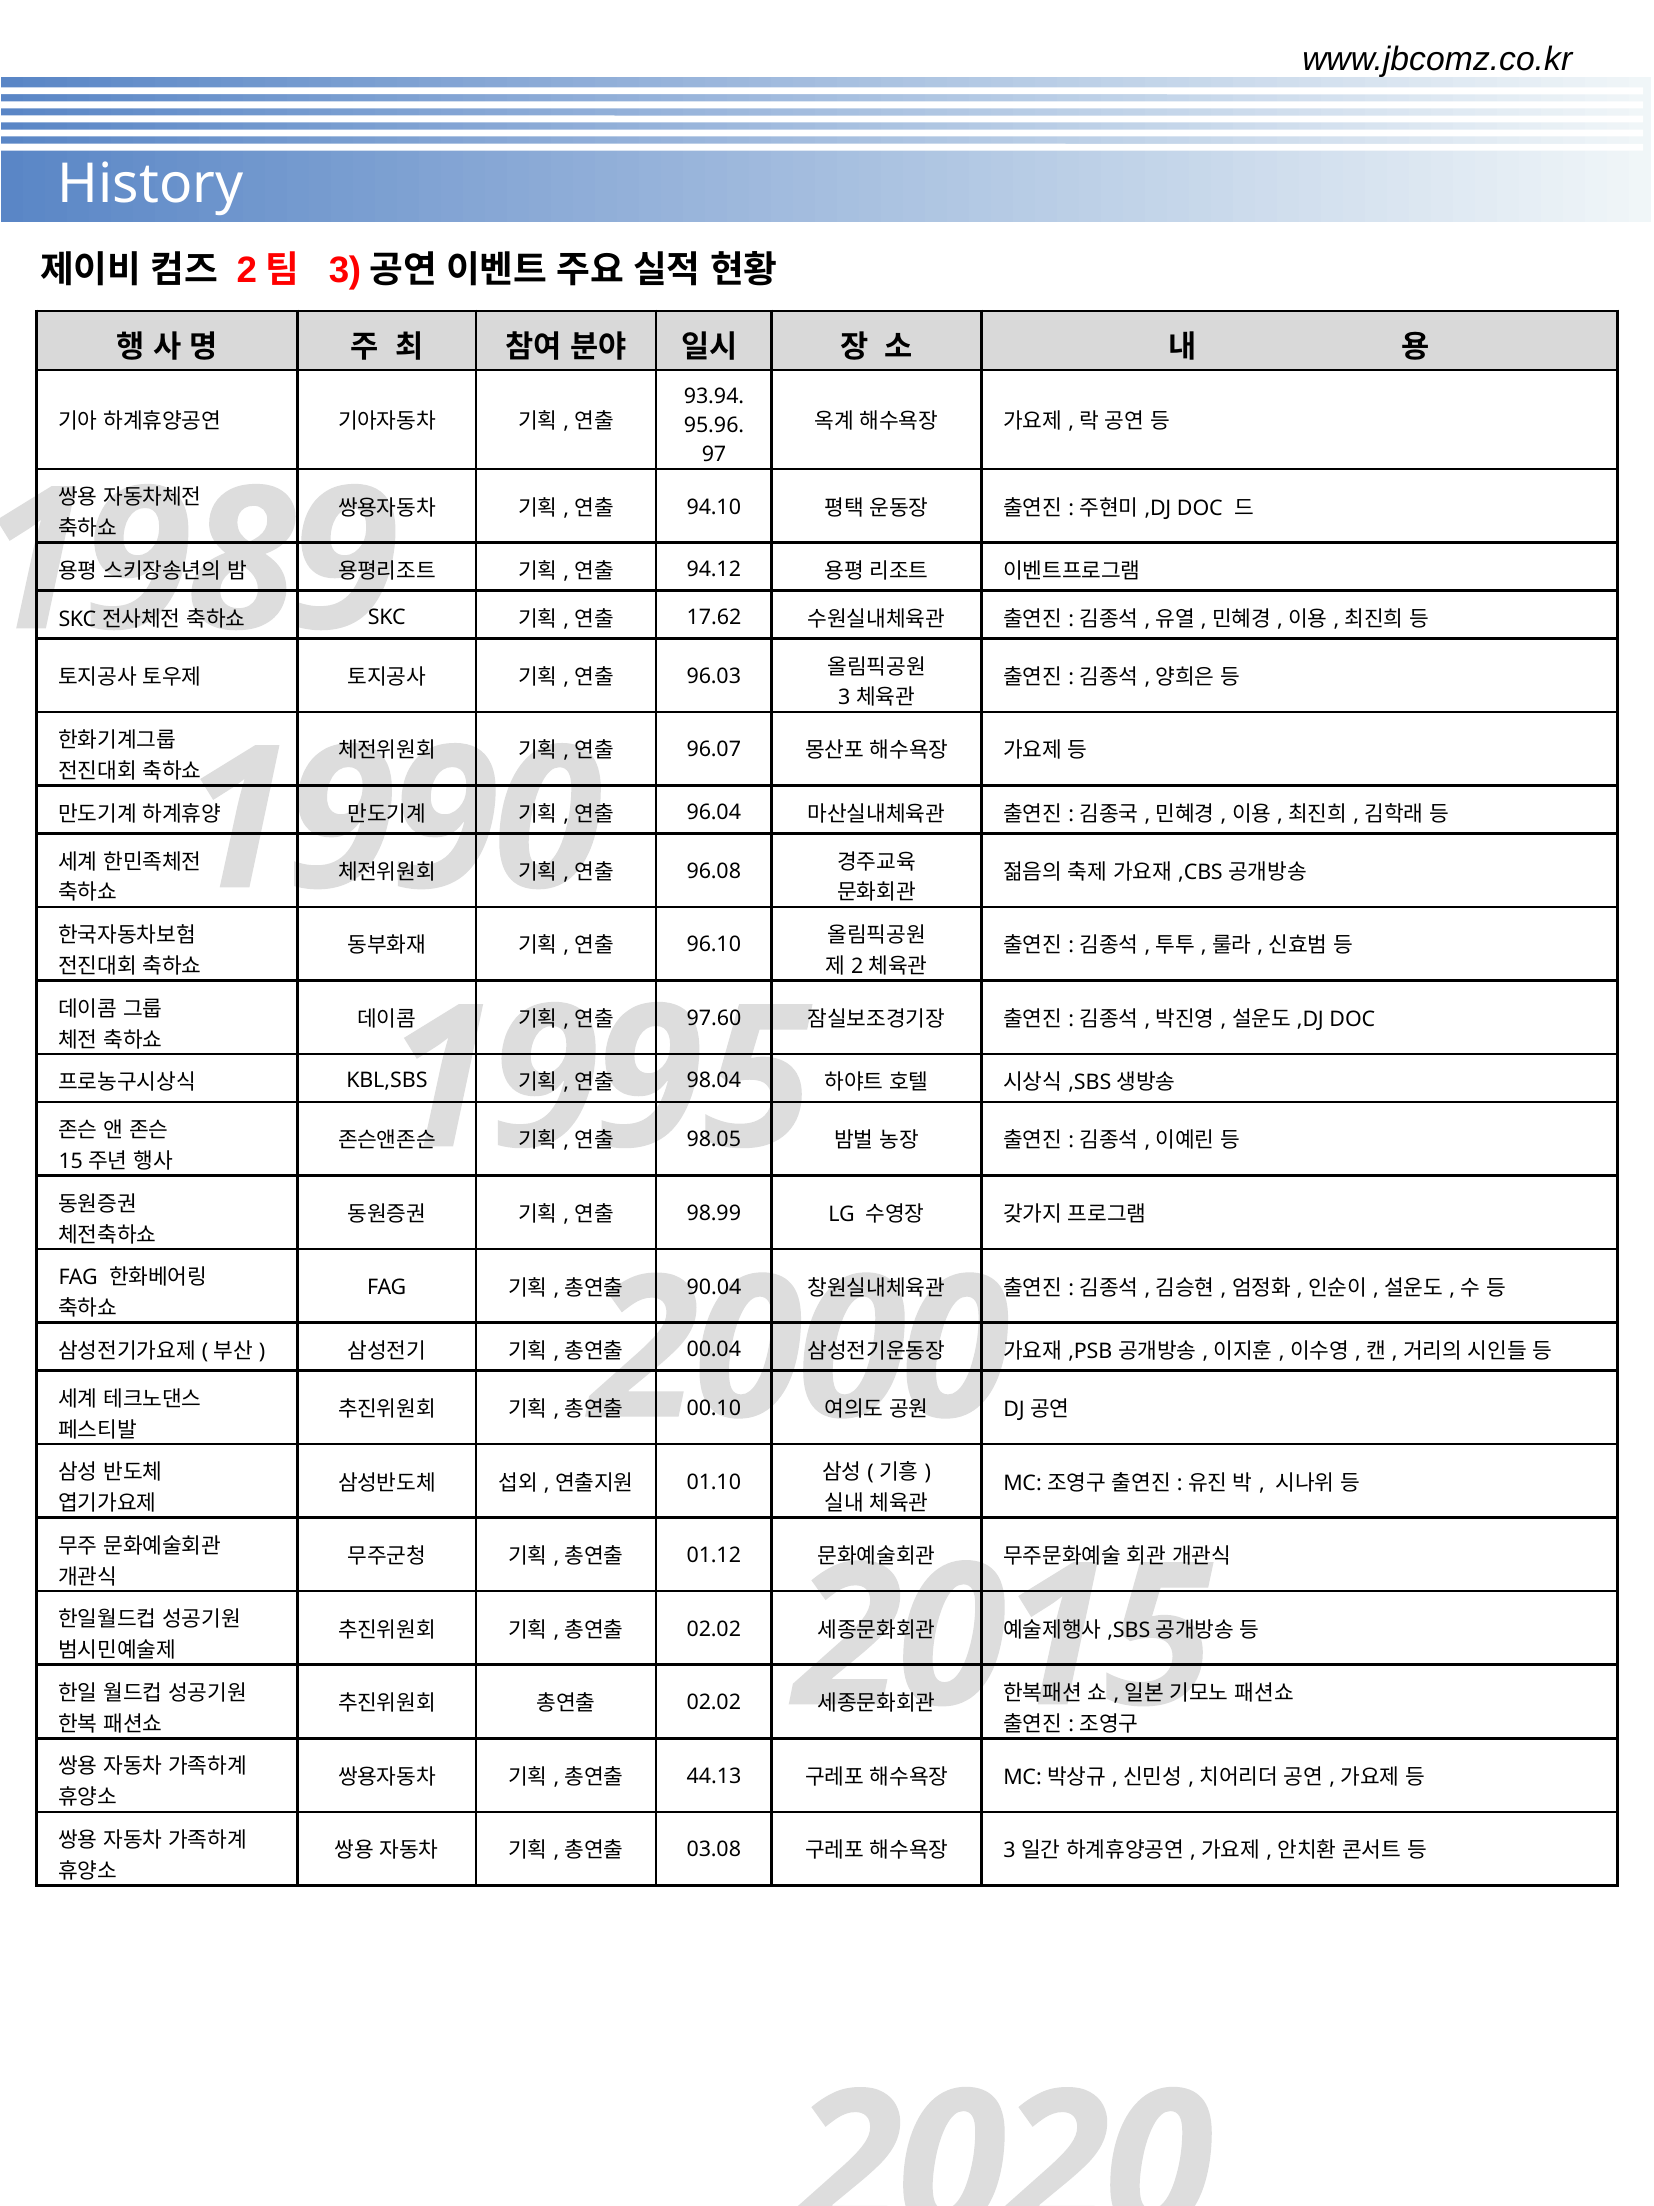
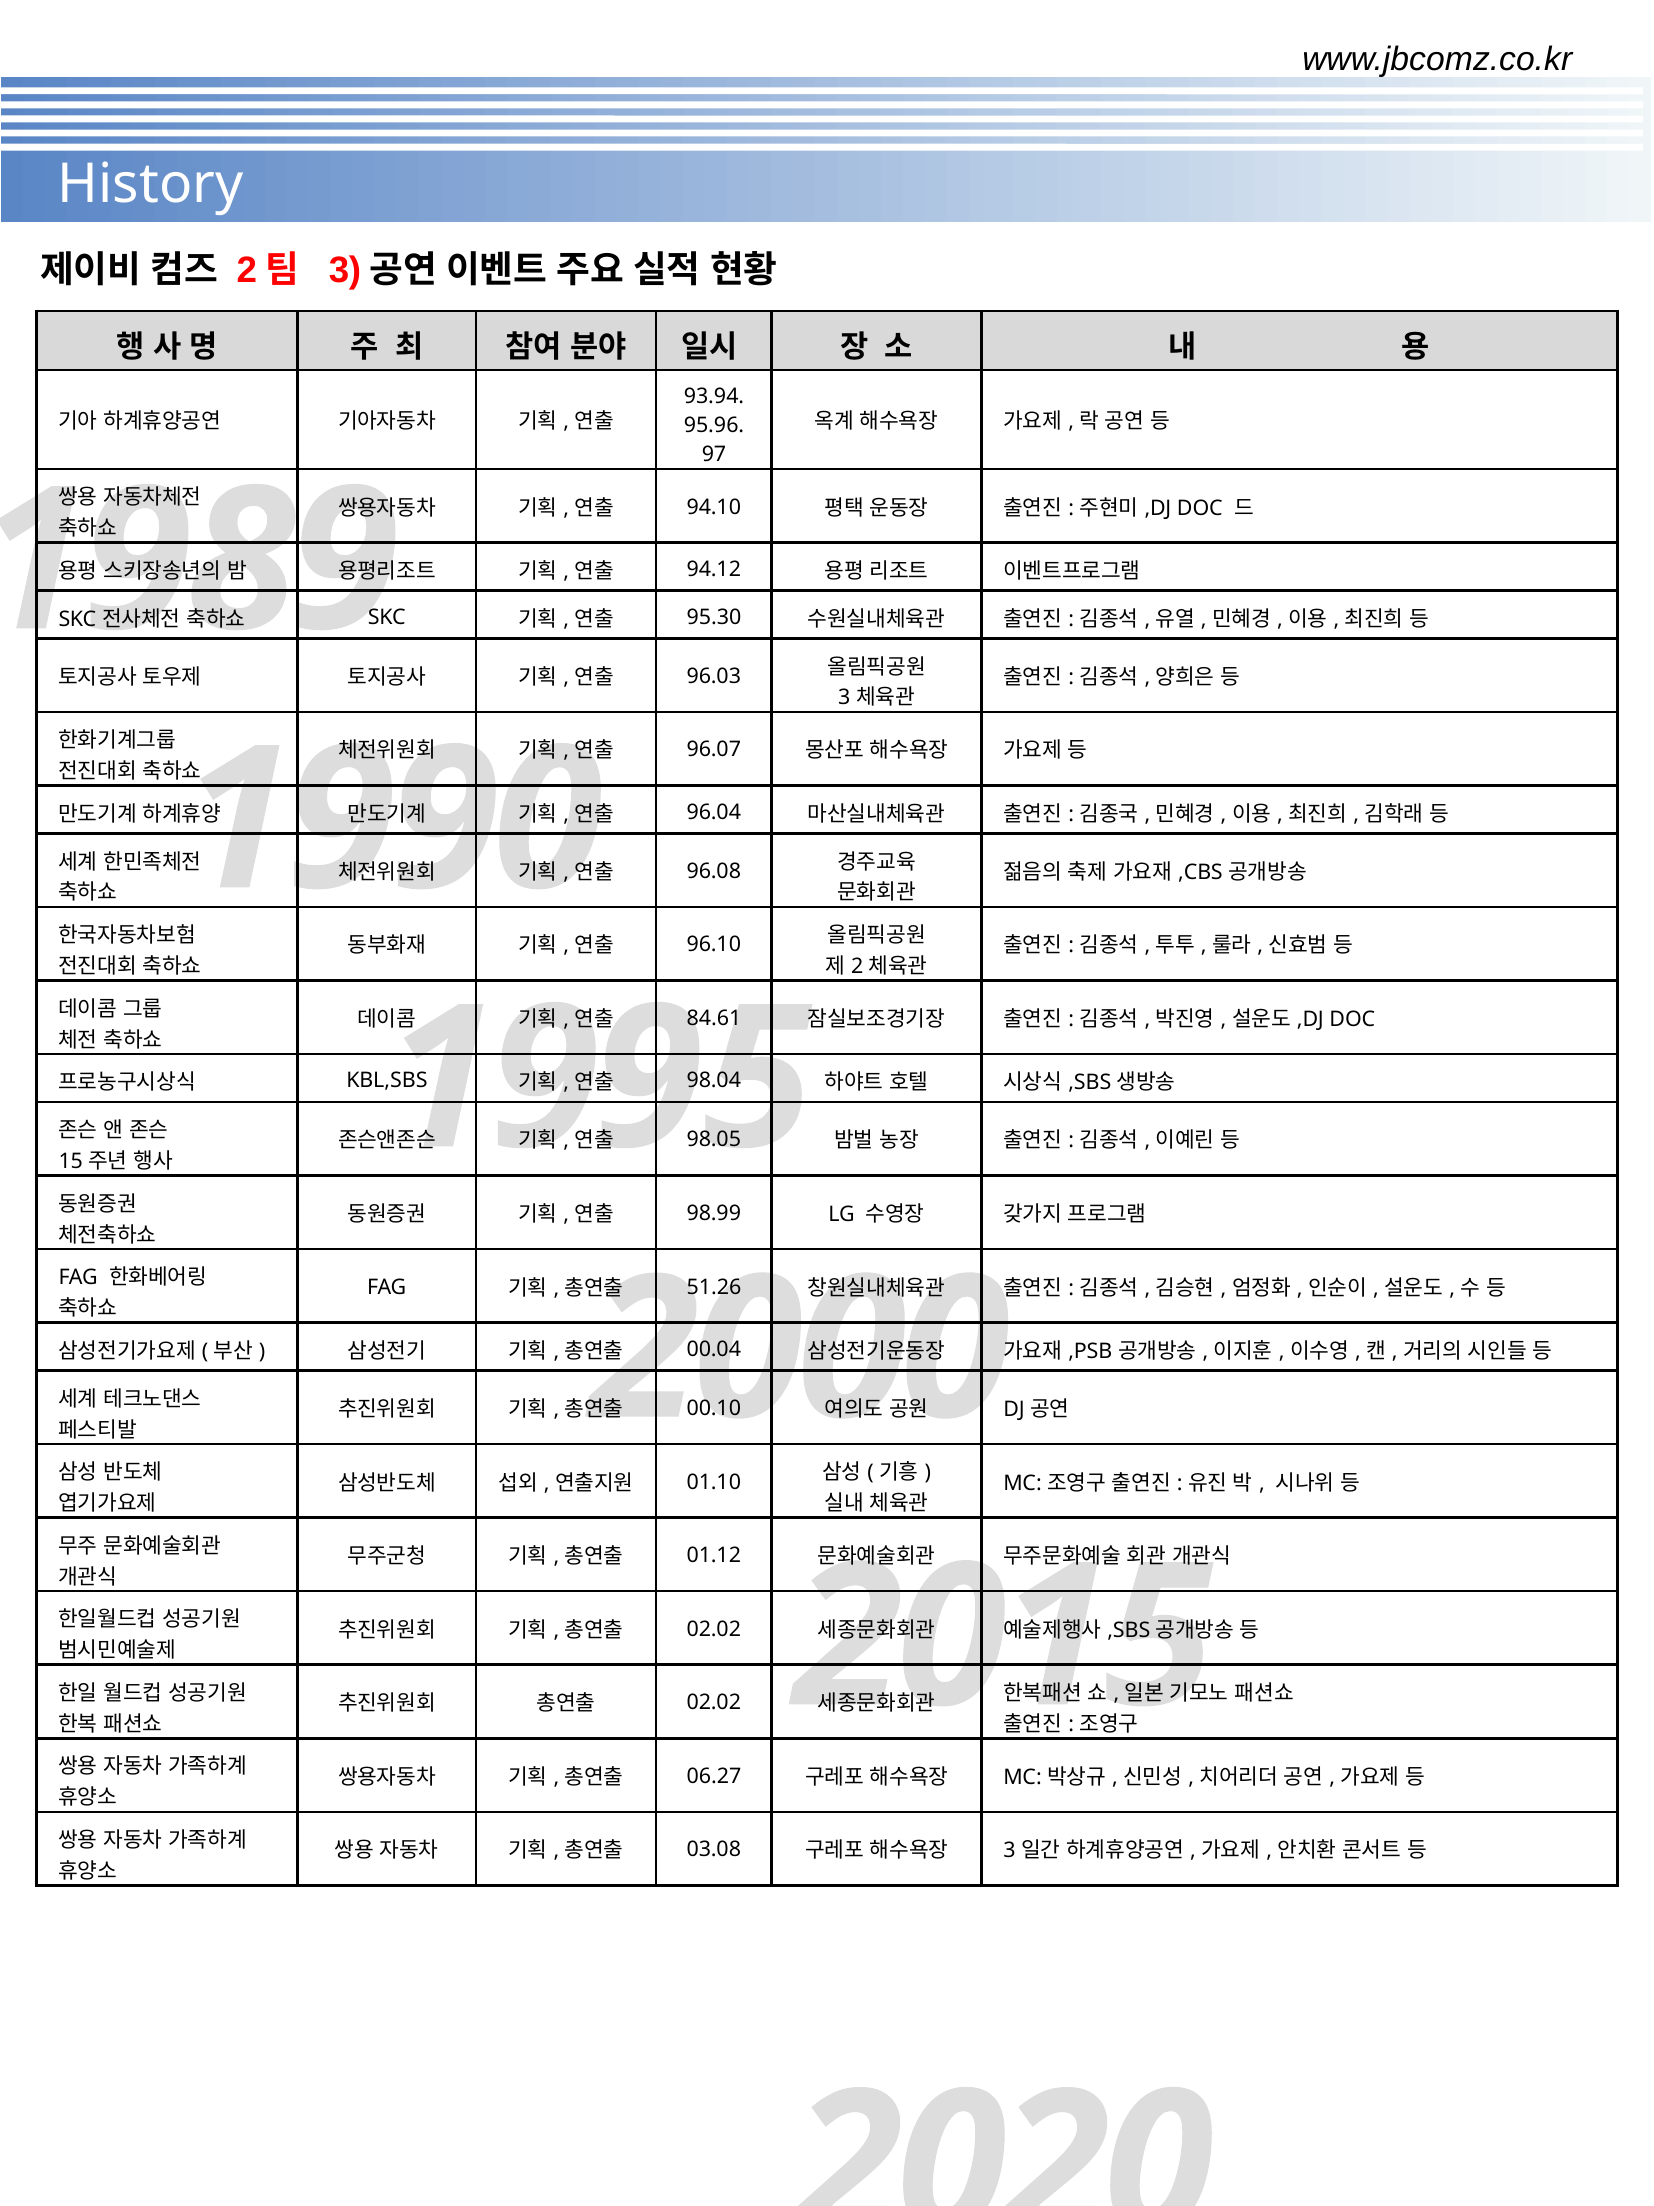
17.62: 17.62 -> 95.30 (714, 617)
97.60: 97.60 -> 84.61 (714, 1018)
90.04: 90.04 -> 51.26 (714, 1287)
44.13: 44.13 -> 06.27 (714, 1776)
